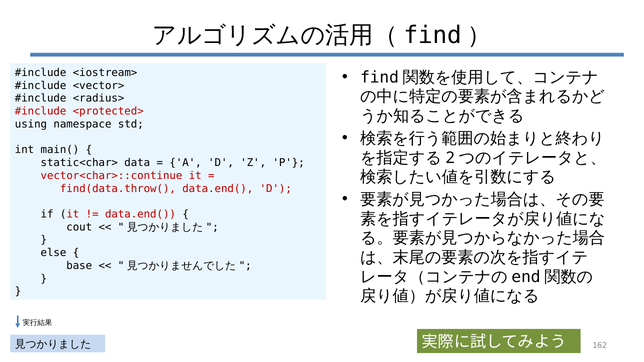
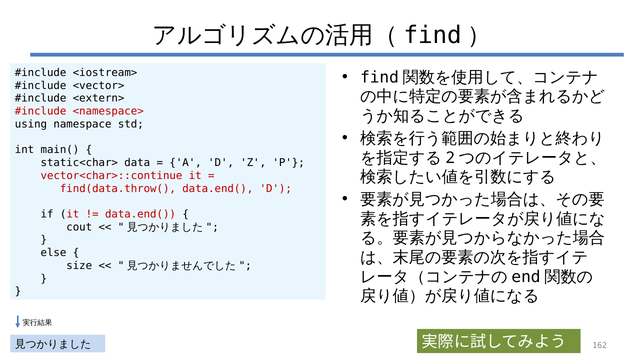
<radius>: <radius> -> <extern> (99, 98)
<protected>: <protected> -> <namespace> (108, 111)
base: base -> size (79, 266)
